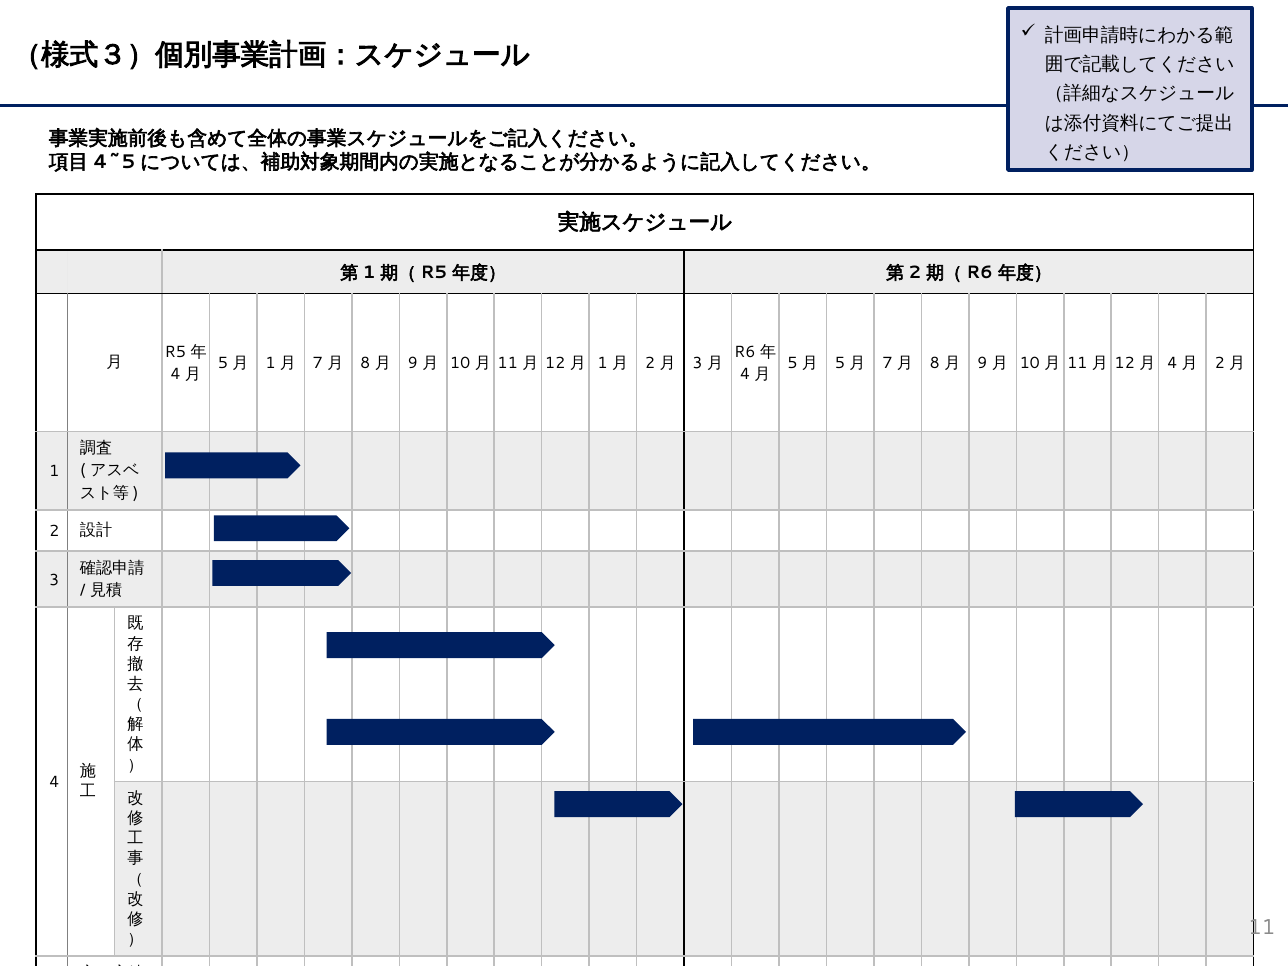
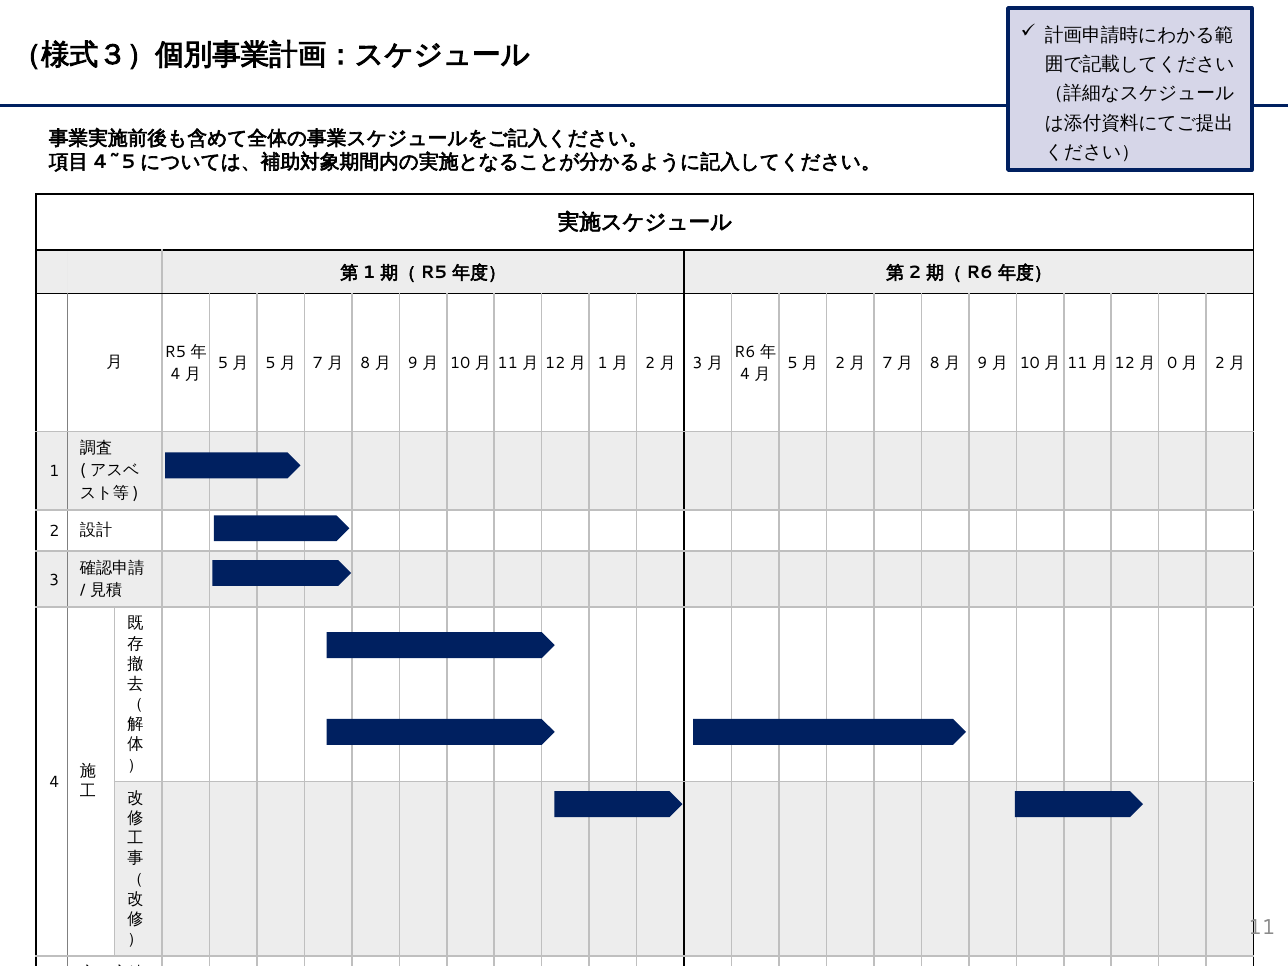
1: 1 -> 5 (270, 363)
5: 5 -> 2 (840, 363)
4: 4 -> 0 (1172, 363)
